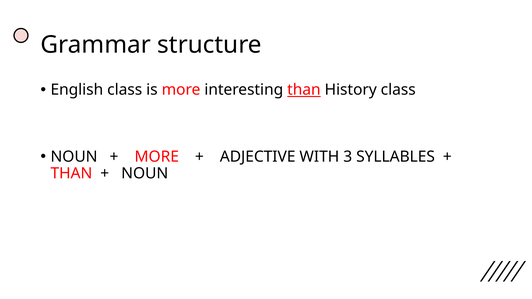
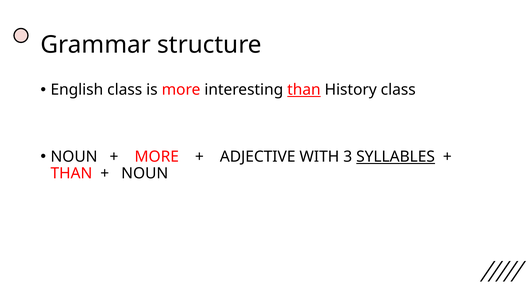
SYLLABLES underline: none -> present (396, 157)
